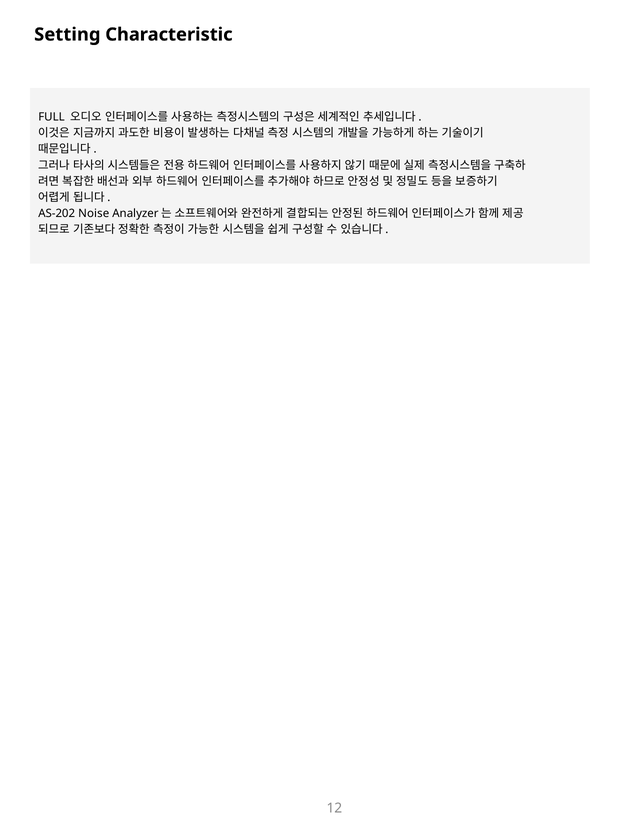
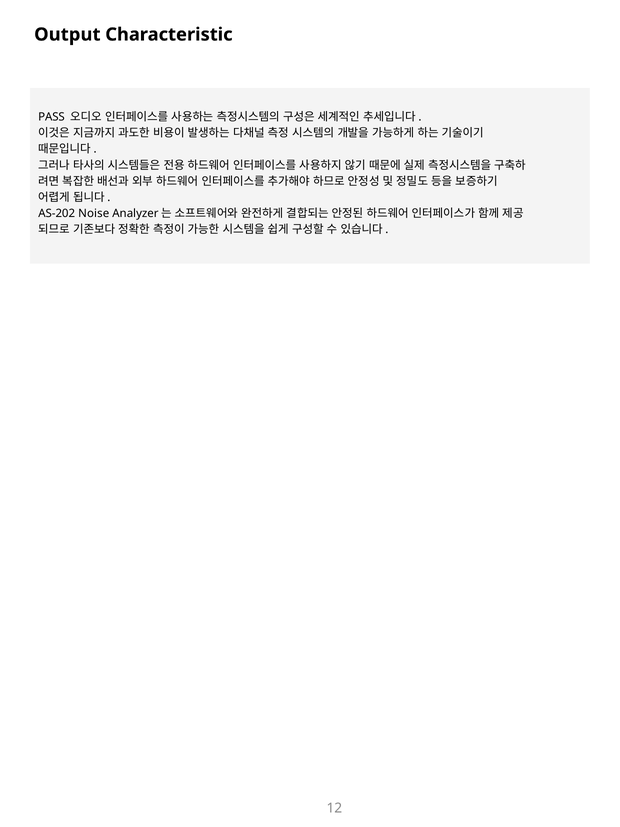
Setting: Setting -> Output (67, 35)
FULL: FULL -> PASS (52, 117)
